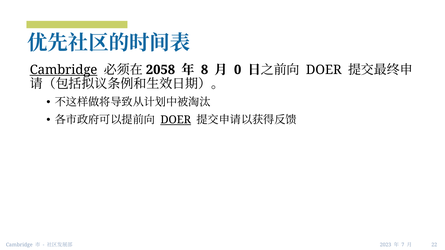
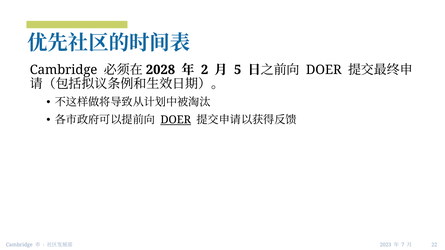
Cambridge underline: present -> none (64, 70)
2058: 2058 -> 2028 (160, 70)
8: 8 -> 2 (205, 70)
0: 0 -> 5 (238, 70)
